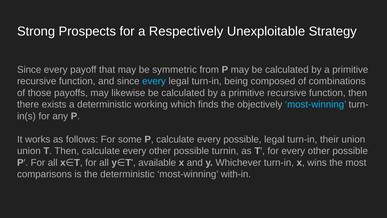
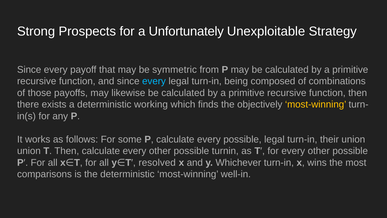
Respectively: Respectively -> Unfortunately (186, 31)
most-winning colour: light blue -> yellow (316, 104)
available: available -> resolved (157, 162)
with-in: with-in -> well-in (236, 174)
